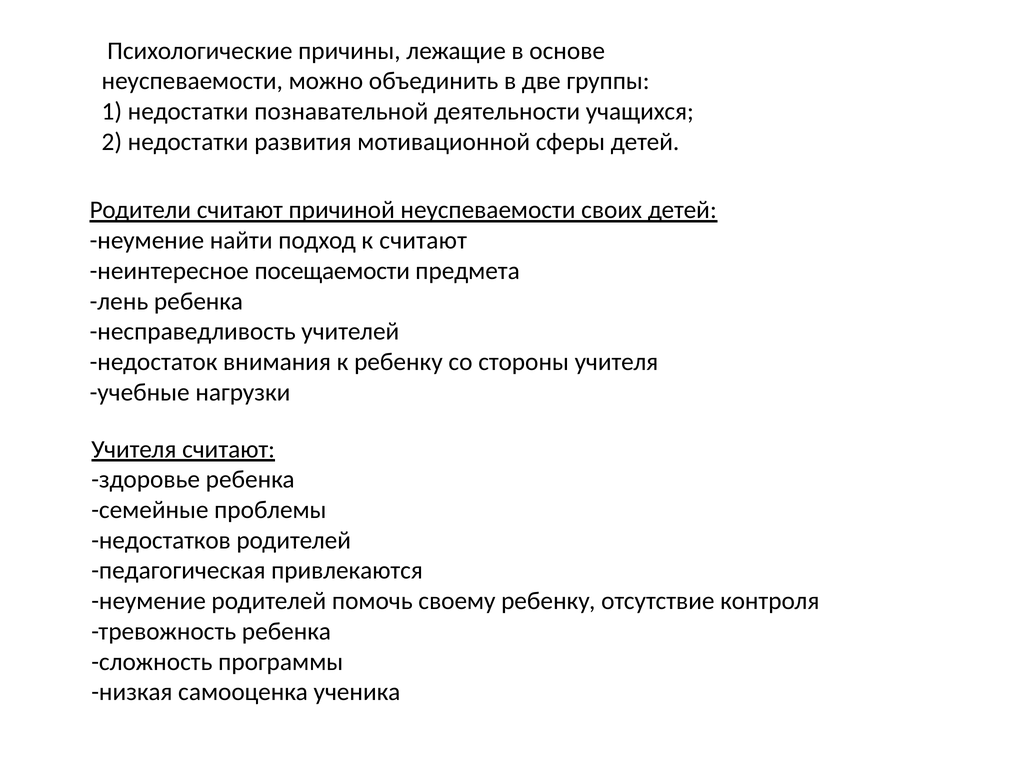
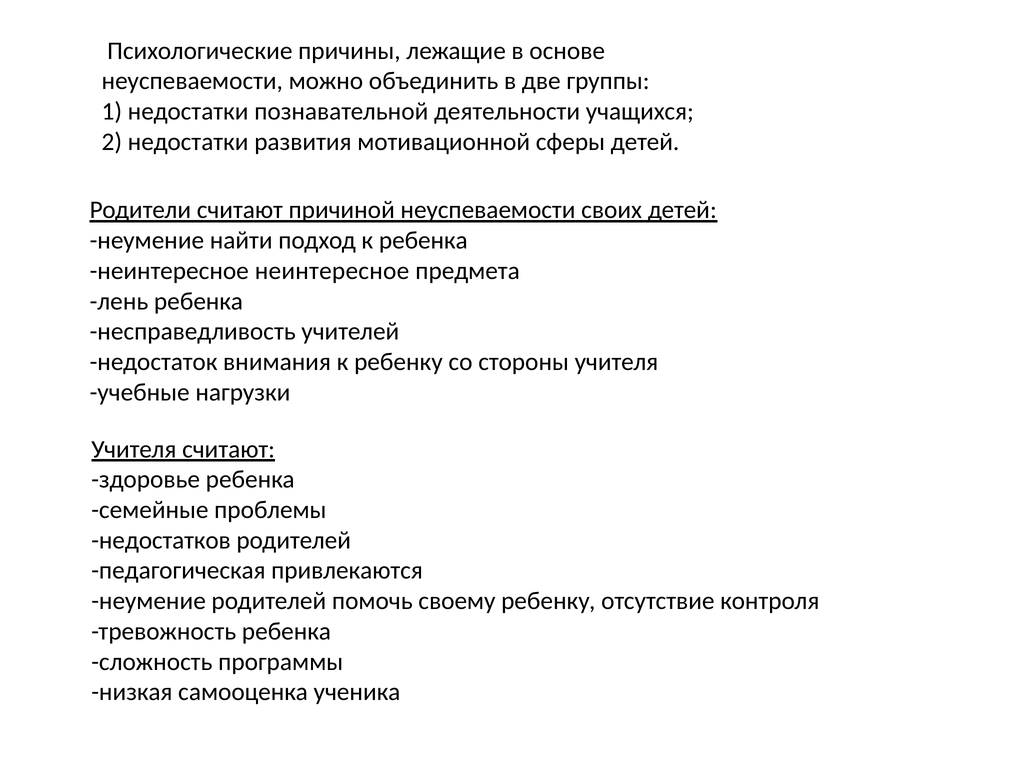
к считают: считают -> ребенка (423, 241)
неинтересное посещаемости: посещаемости -> неинтересное (332, 271)
